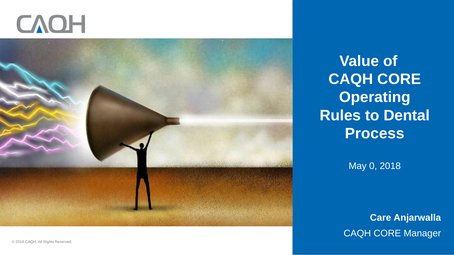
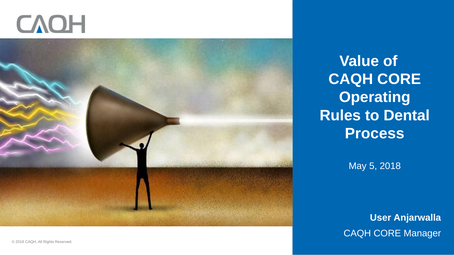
0: 0 -> 5 (373, 166)
Care: Care -> User (381, 218)
